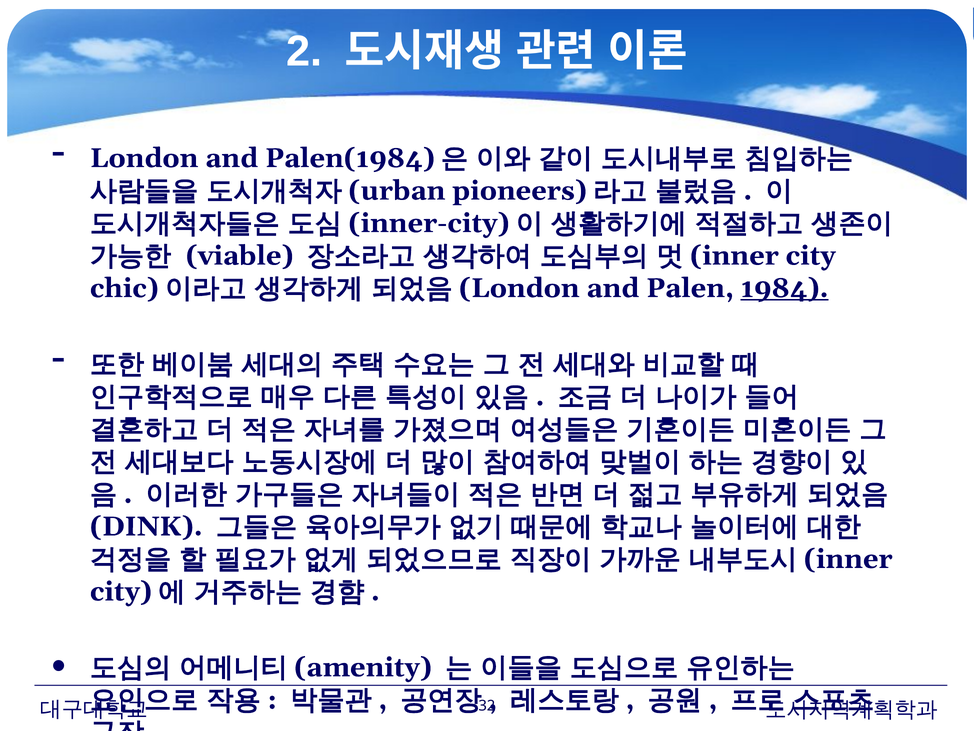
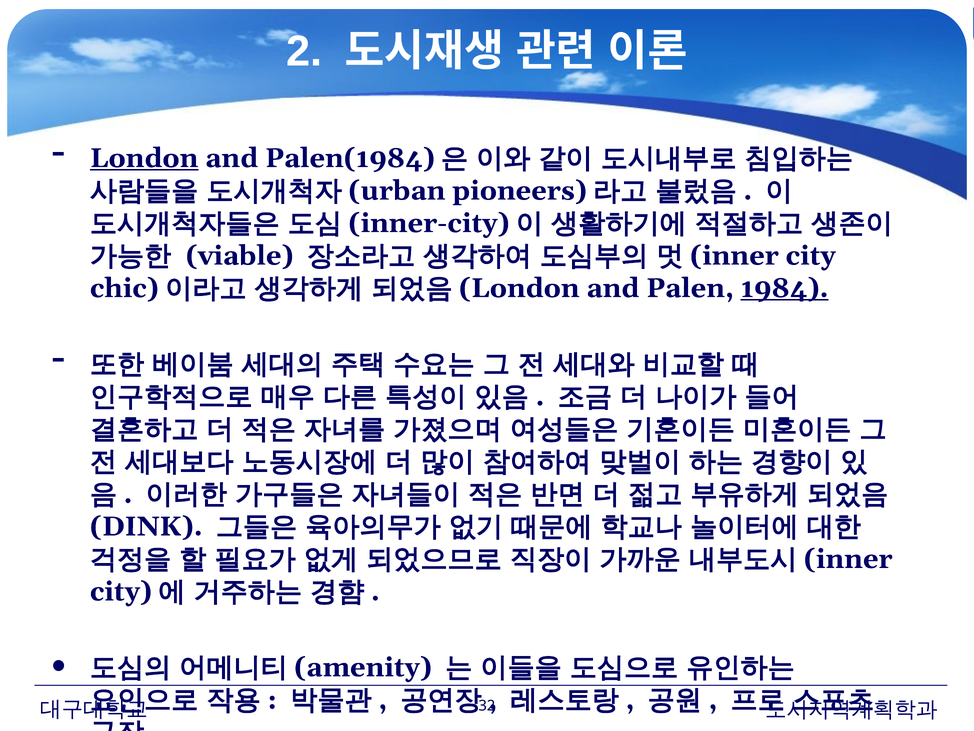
London underline: none -> present (144, 158)
